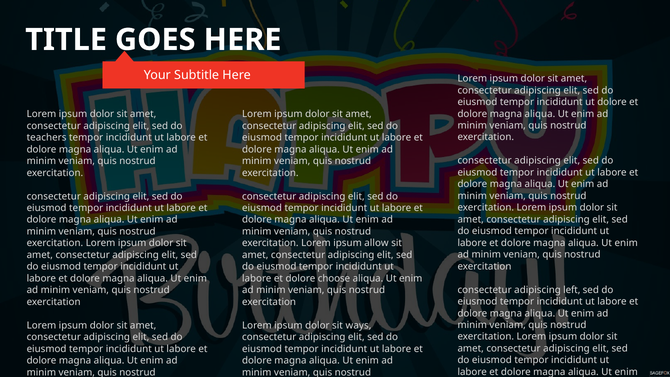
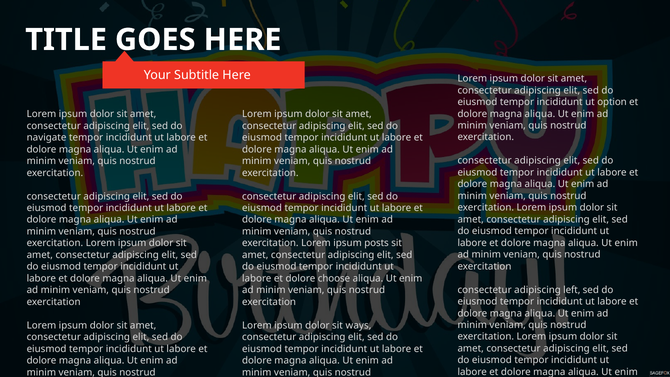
ut dolore: dolore -> option (612, 102)
teachers: teachers -> navigate (47, 138)
allow: allow -> posts (377, 243)
